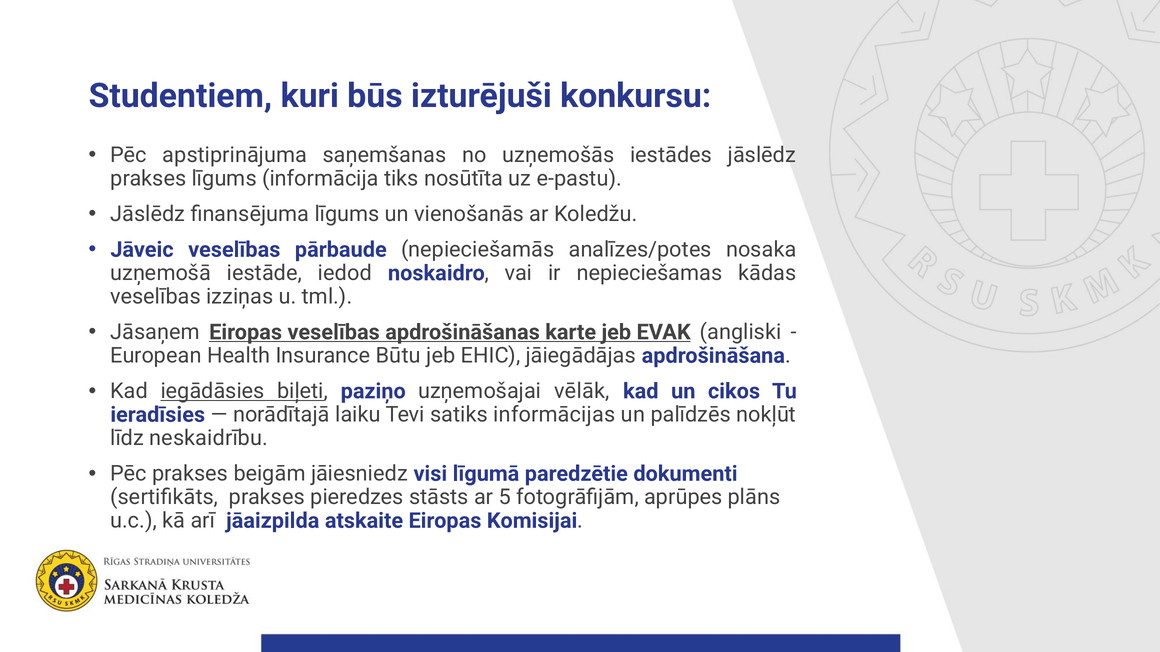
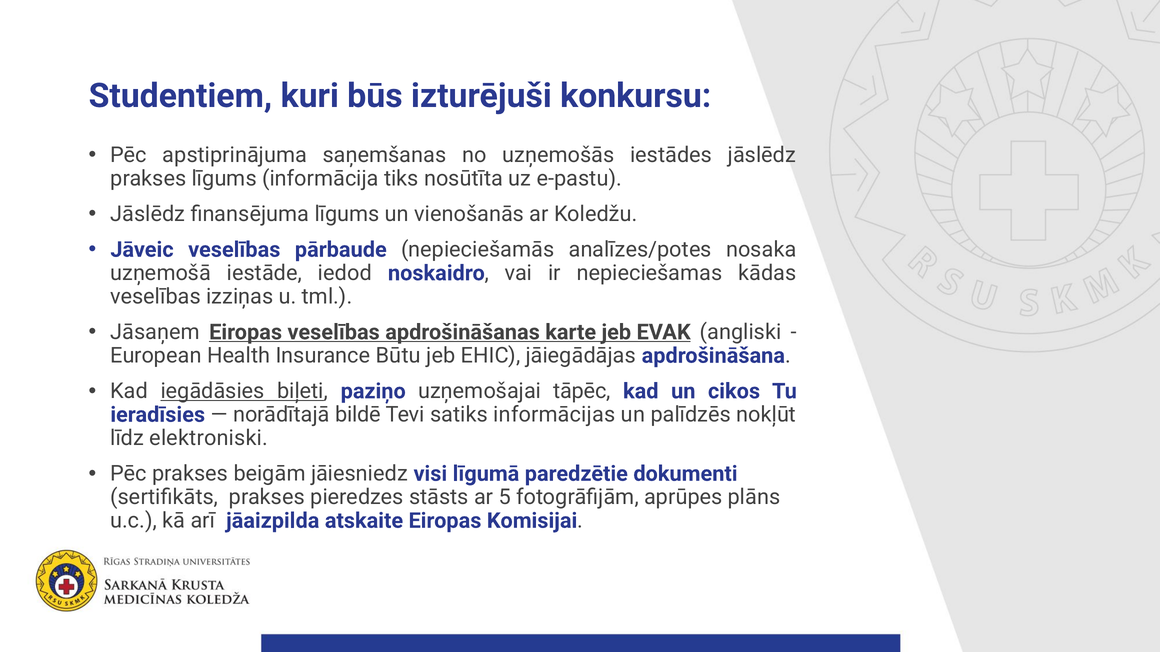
vēlāk: vēlāk -> tāpēc (582, 391)
laiku: laiku -> bildē (358, 415)
neskaidrību: neskaidrību -> elektroniski (209, 438)
